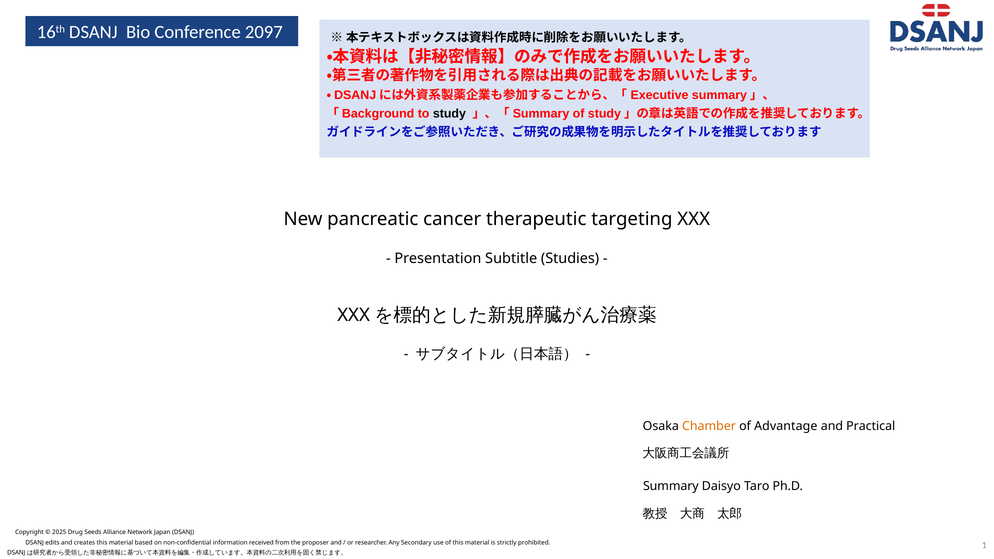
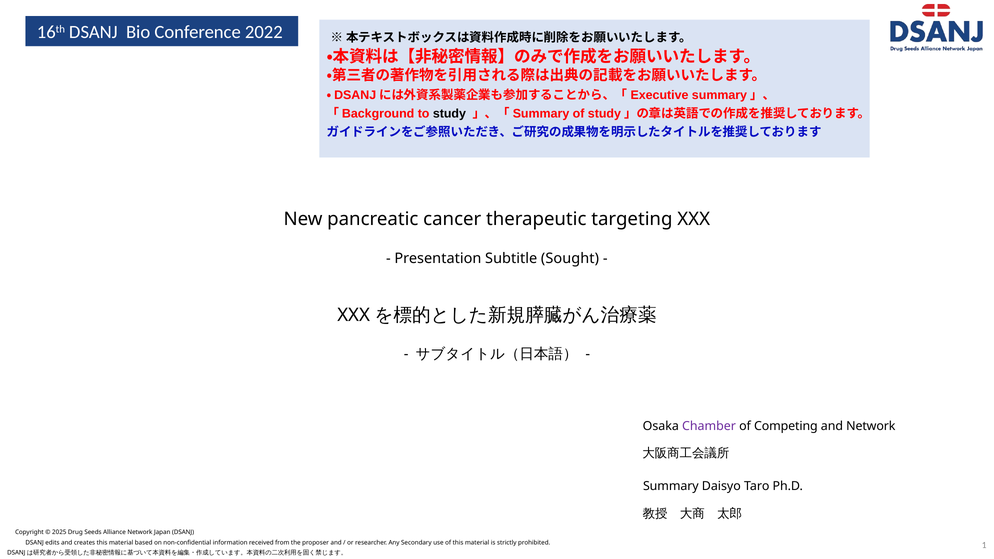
2097: 2097 -> 2022 (264, 32)
Studies: Studies -> Sought (570, 259)
Chamber colour: orange -> purple (709, 426)
Advantage: Advantage -> Competing (786, 426)
and Practical: Practical -> Network (871, 426)
